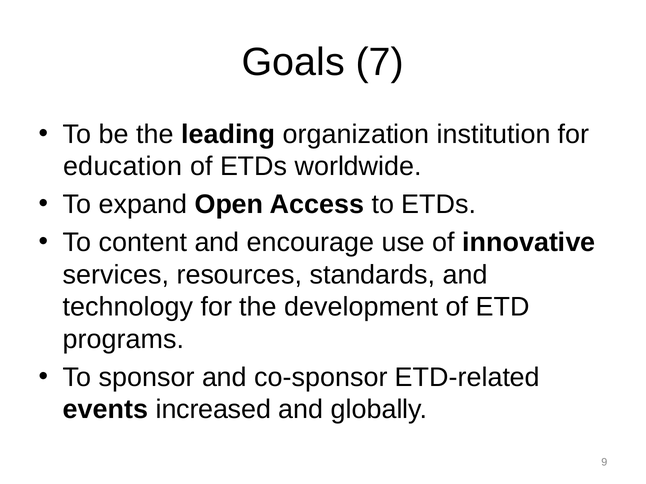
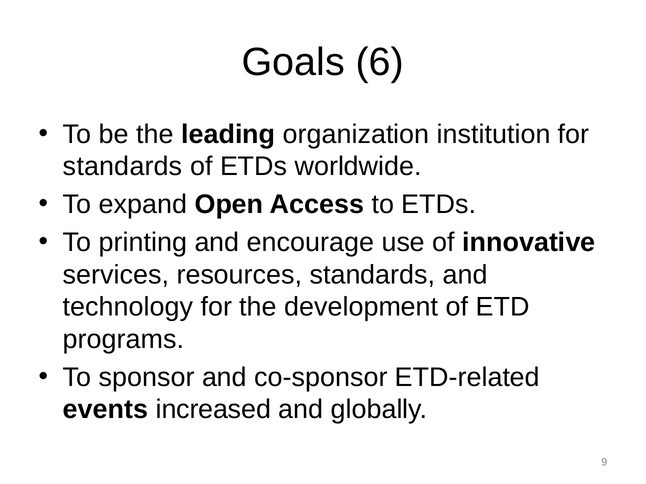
7: 7 -> 6 (380, 63)
education: education -> standards (123, 167)
content: content -> printing (143, 243)
